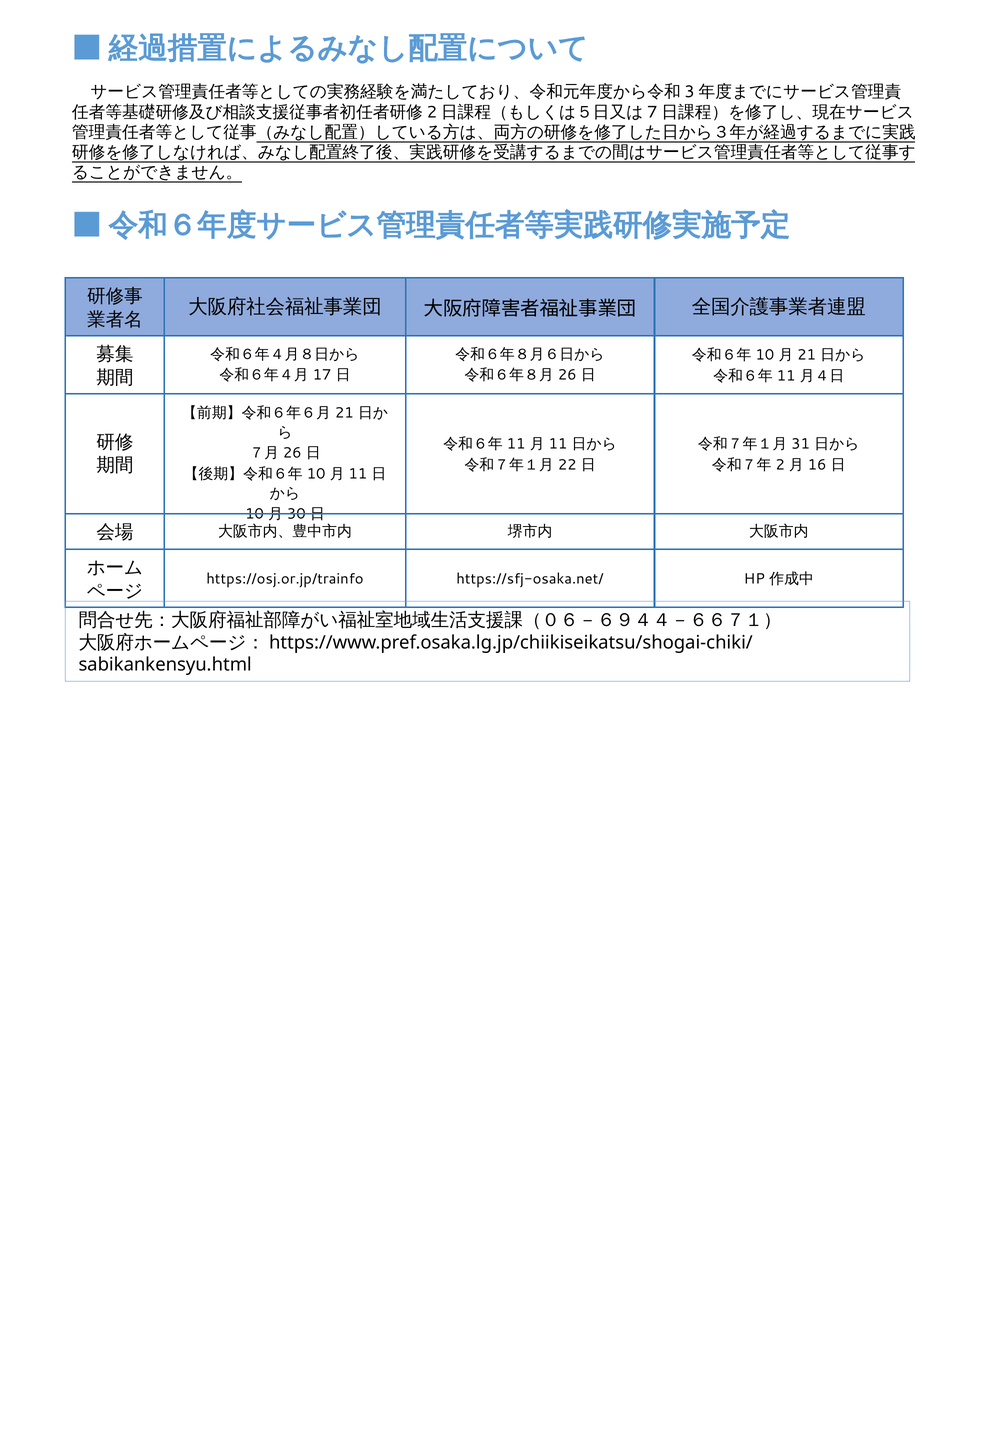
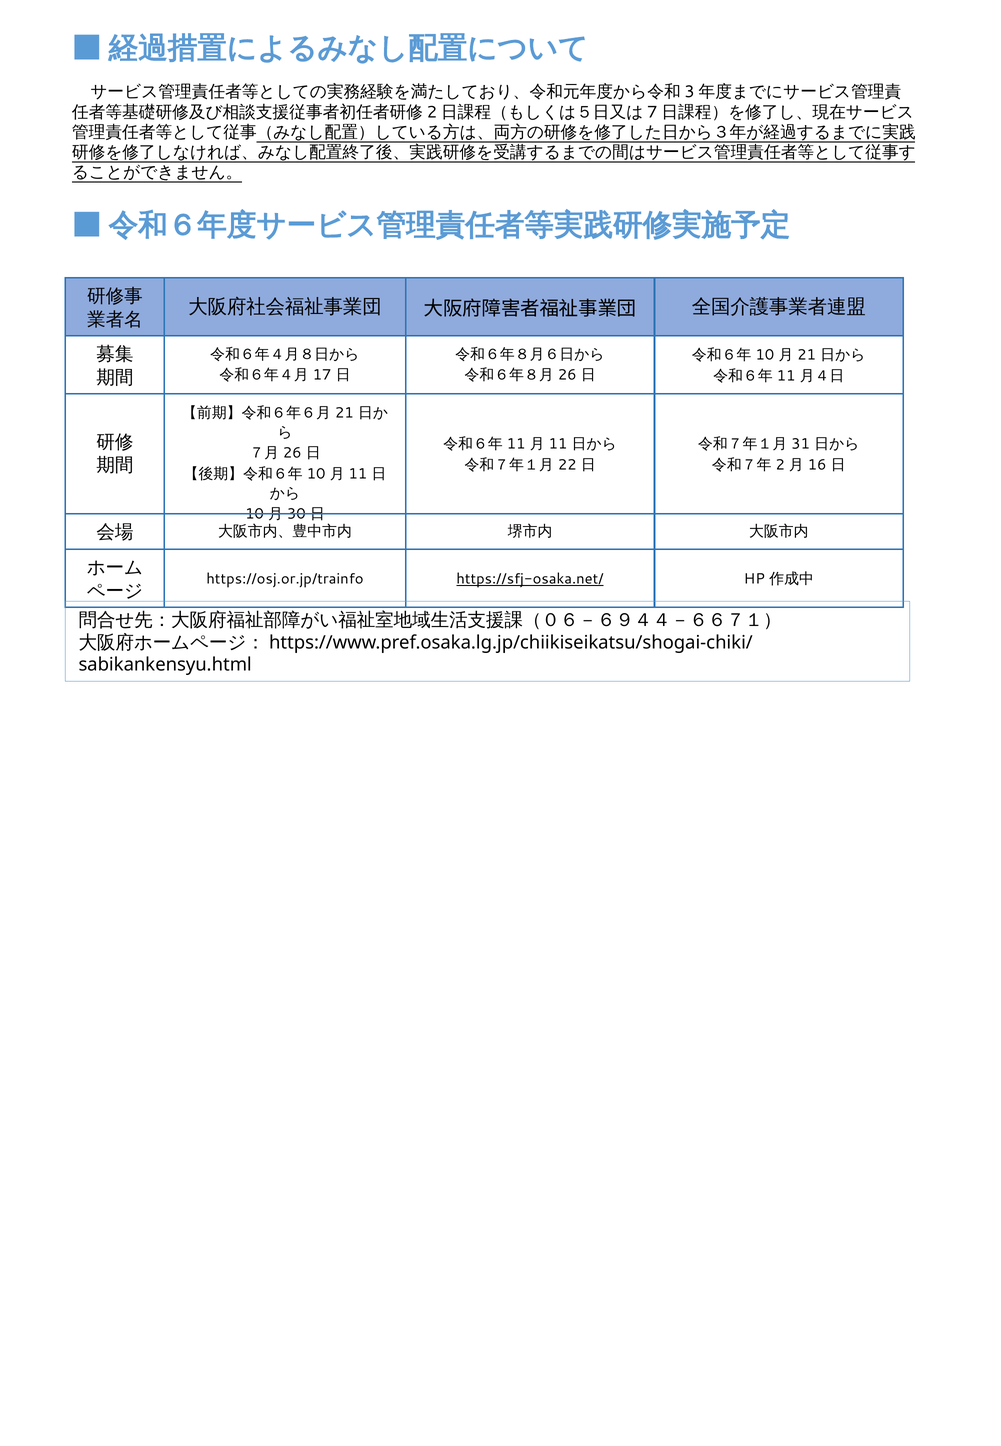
https://sfj-osaka.net/ underline: none -> present (530, 579)
